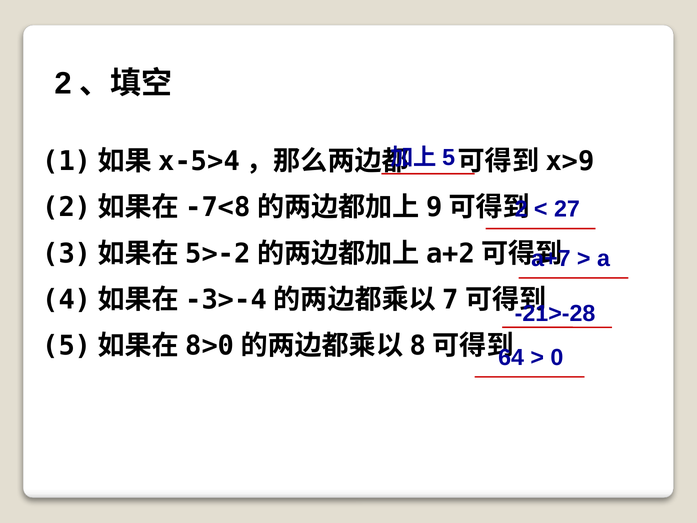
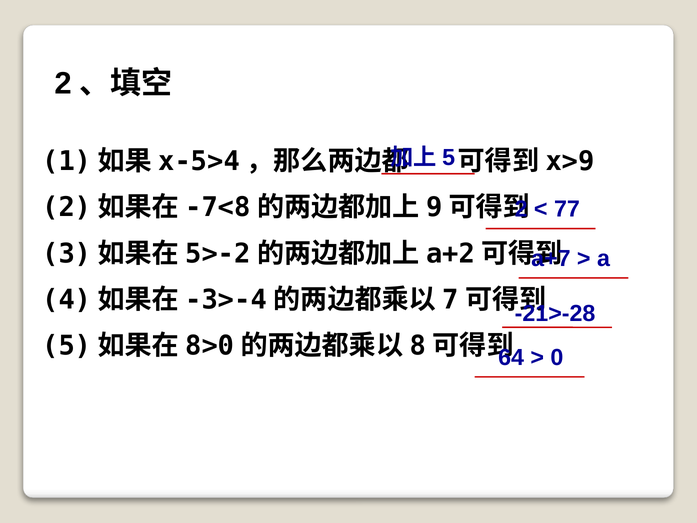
27: 27 -> 77 (567, 209)
